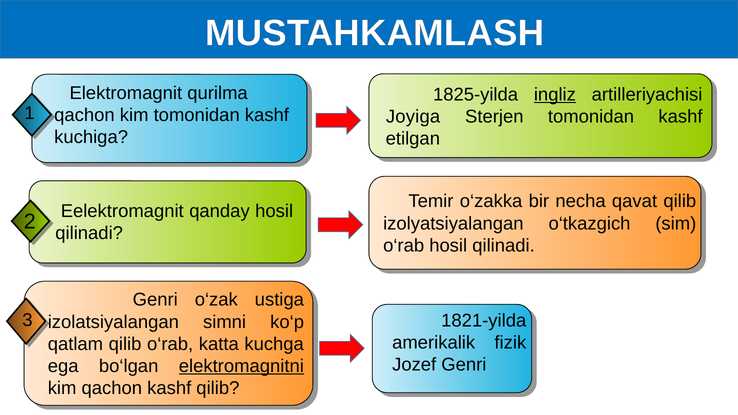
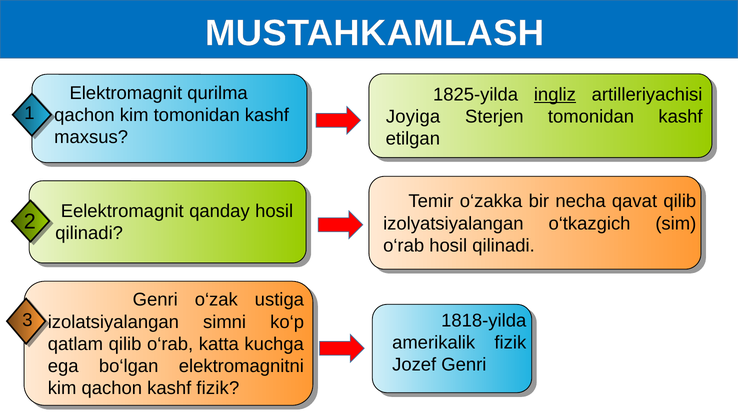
kuchiga: kuchiga -> maxsus (91, 137)
1821-yilda: 1821-yilda -> 1818-yilda (484, 321)
elektromagnitni underline: present -> none (241, 366)
kashf qilib: qilib -> fizik (218, 388)
